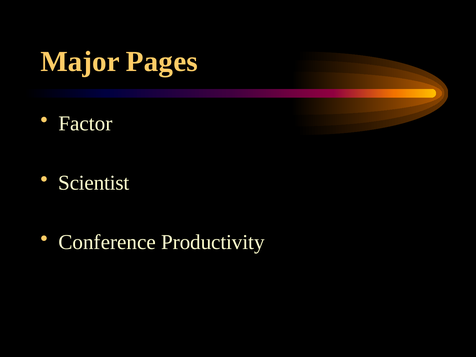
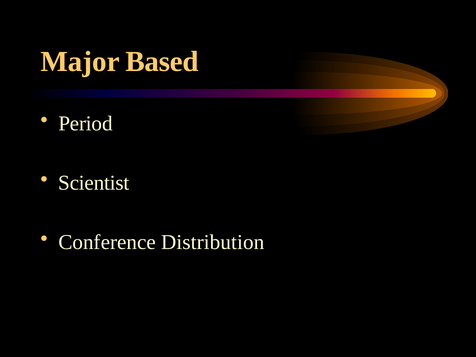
Pages: Pages -> Based (162, 62)
Factor: Factor -> Period (85, 124)
Productivity: Productivity -> Distribution (213, 242)
